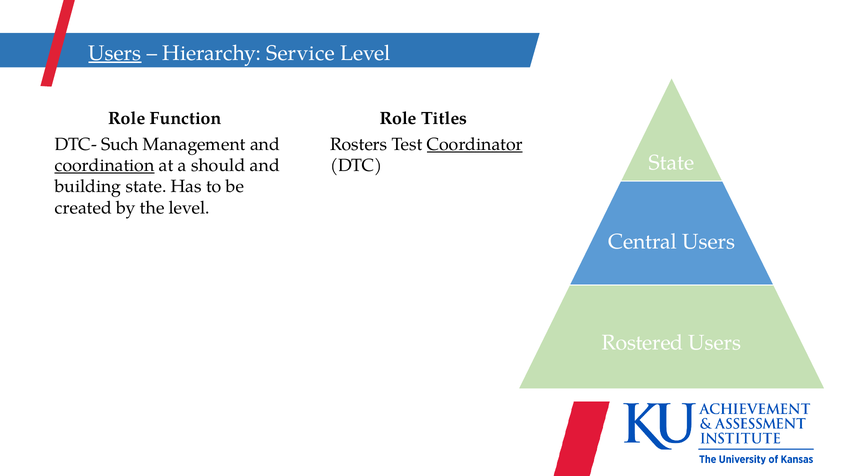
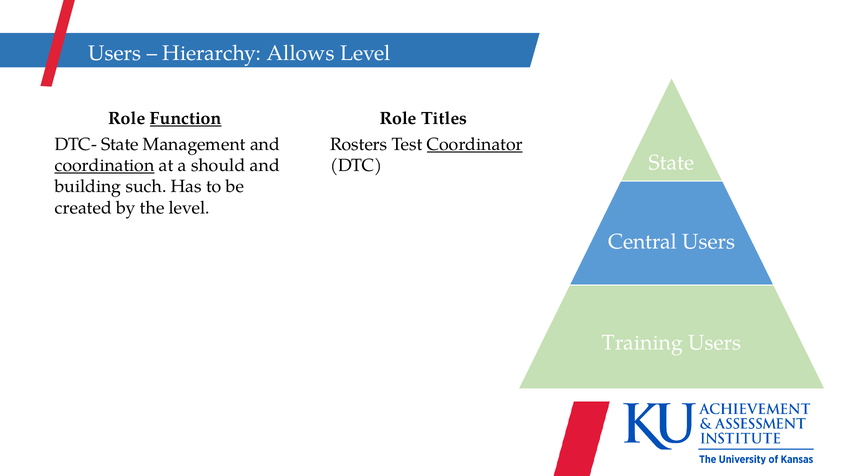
Users underline: present -> none (115, 53)
Service: Service -> Allows (301, 53)
Function underline: none -> present (186, 119)
DTC- Such: Such -> State (120, 144)
building state: state -> such (146, 187)
Rostered: Rostered -> Training (642, 343)
